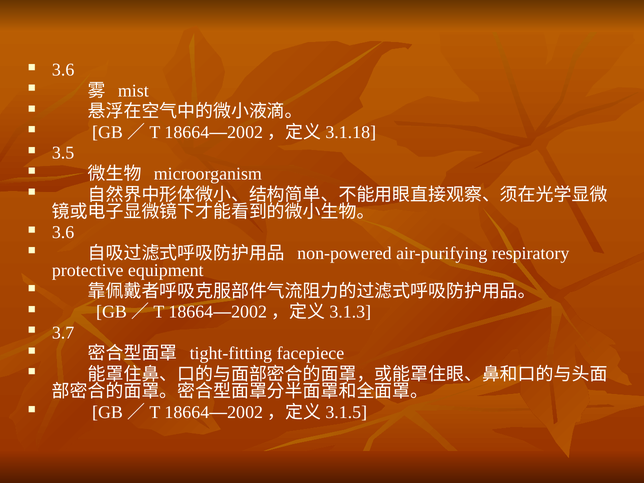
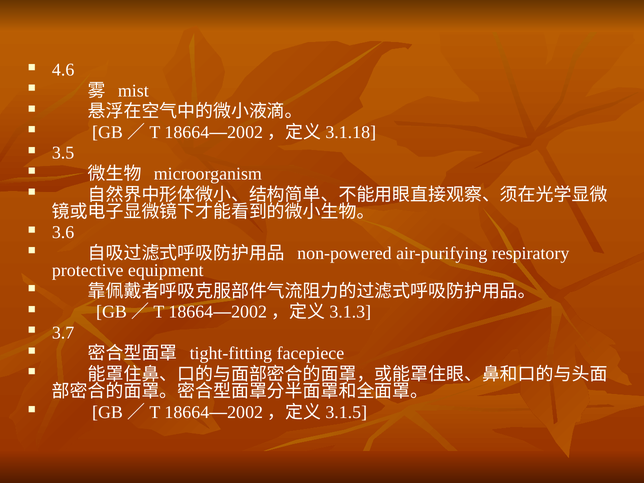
3.6: 3.6 -> 4.6 (63, 70)
